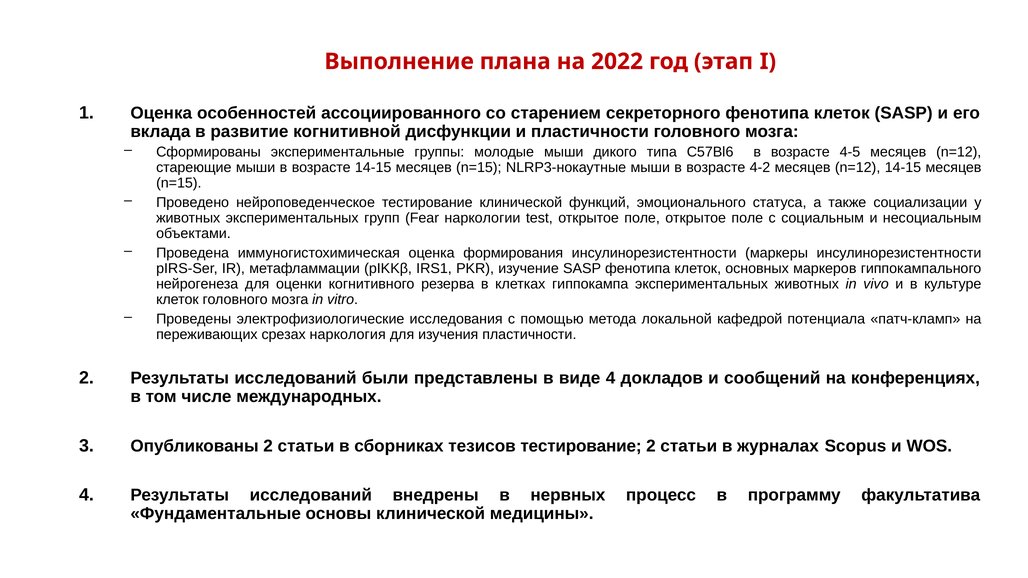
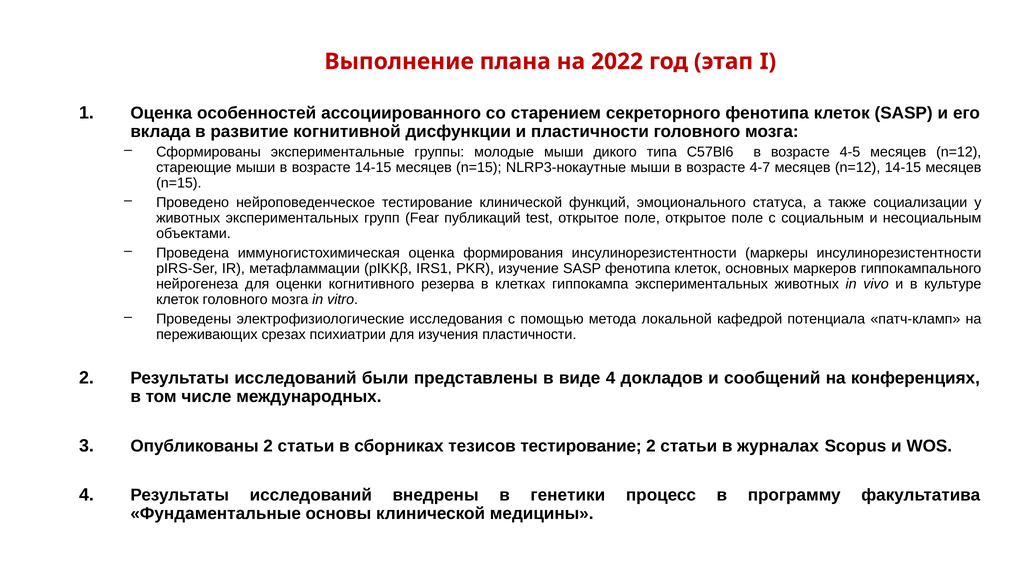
4-2: 4-2 -> 4-7 (760, 168)
наркологии: наркологии -> публикаций (483, 218)
наркология: наркология -> психиатрии (348, 335)
нервных: нервных -> генетики (568, 495)
